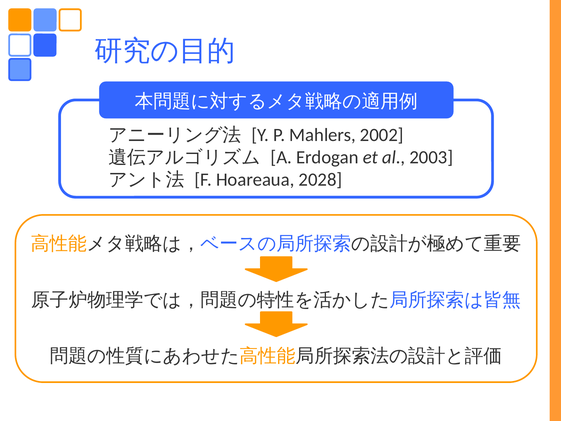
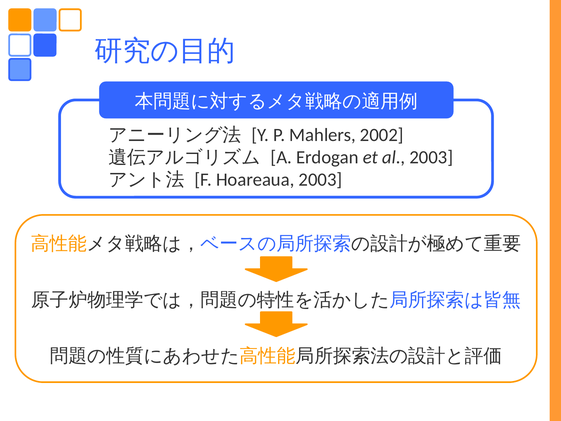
Hoareaua 2028: 2028 -> 2003 (320, 180)
